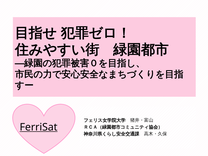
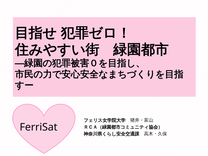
FerriSat underline: present -> none (39, 127)
